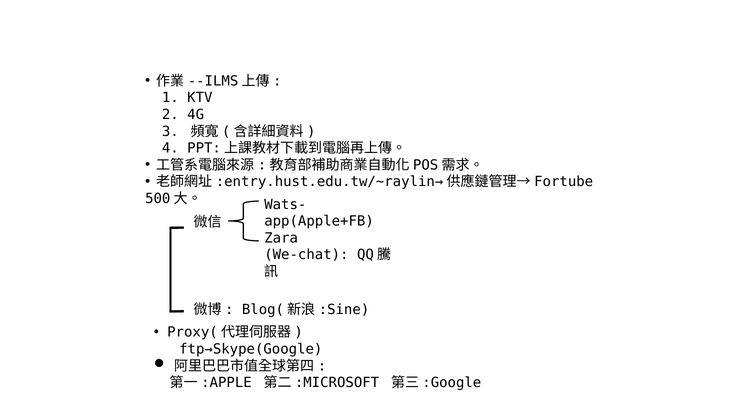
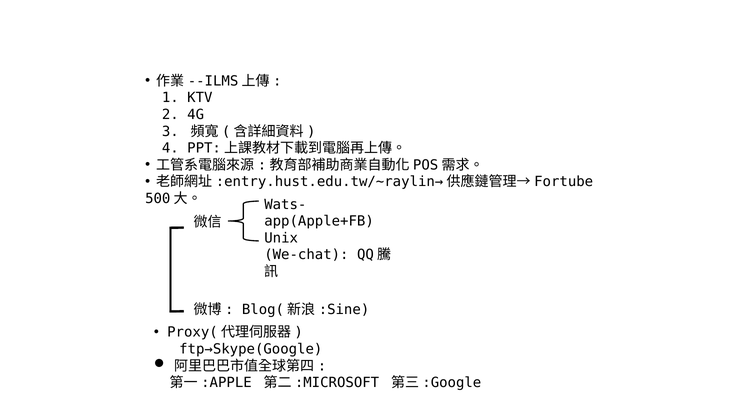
Zara: Zara -> Unix (281, 238)
